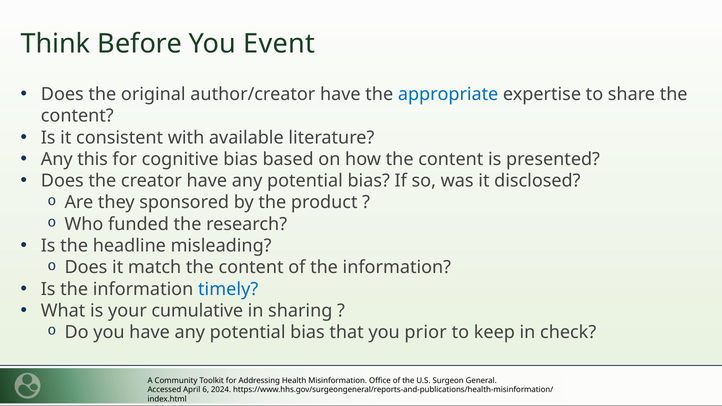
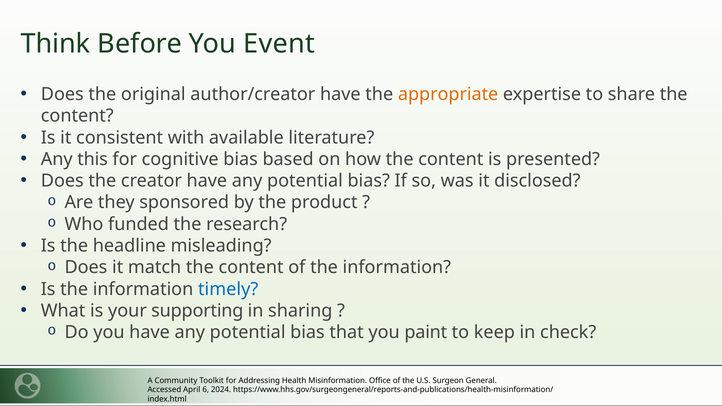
appropriate colour: blue -> orange (448, 94)
cumulative: cumulative -> supporting (197, 311)
prior: prior -> paint (426, 333)
